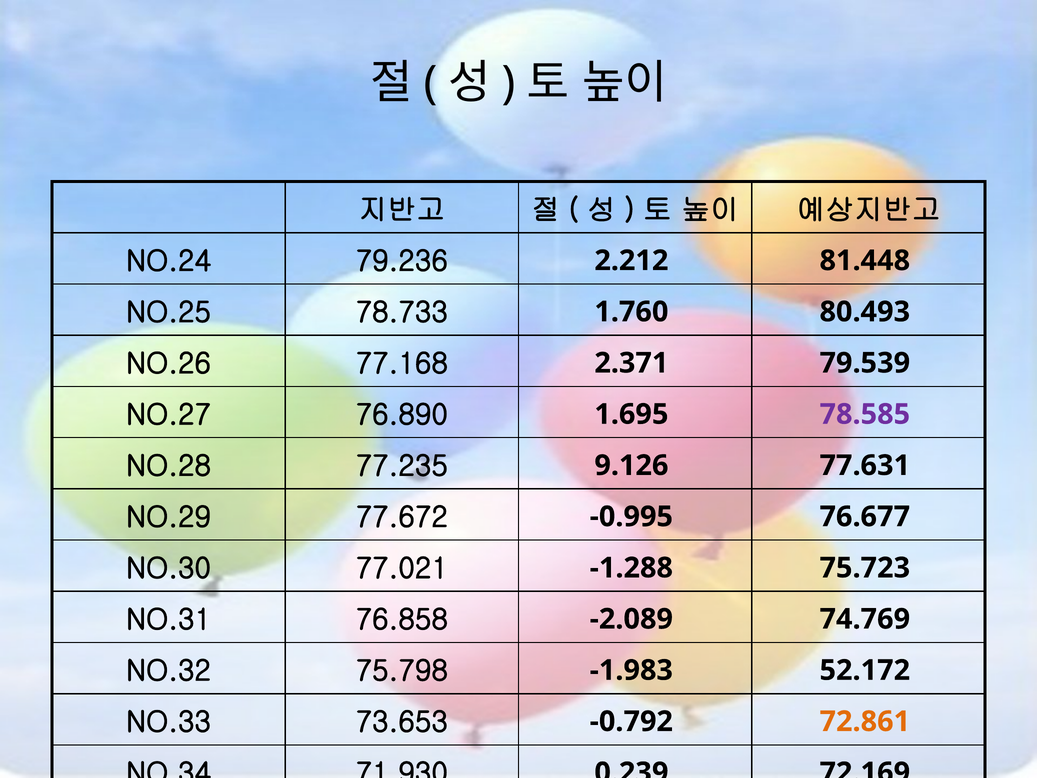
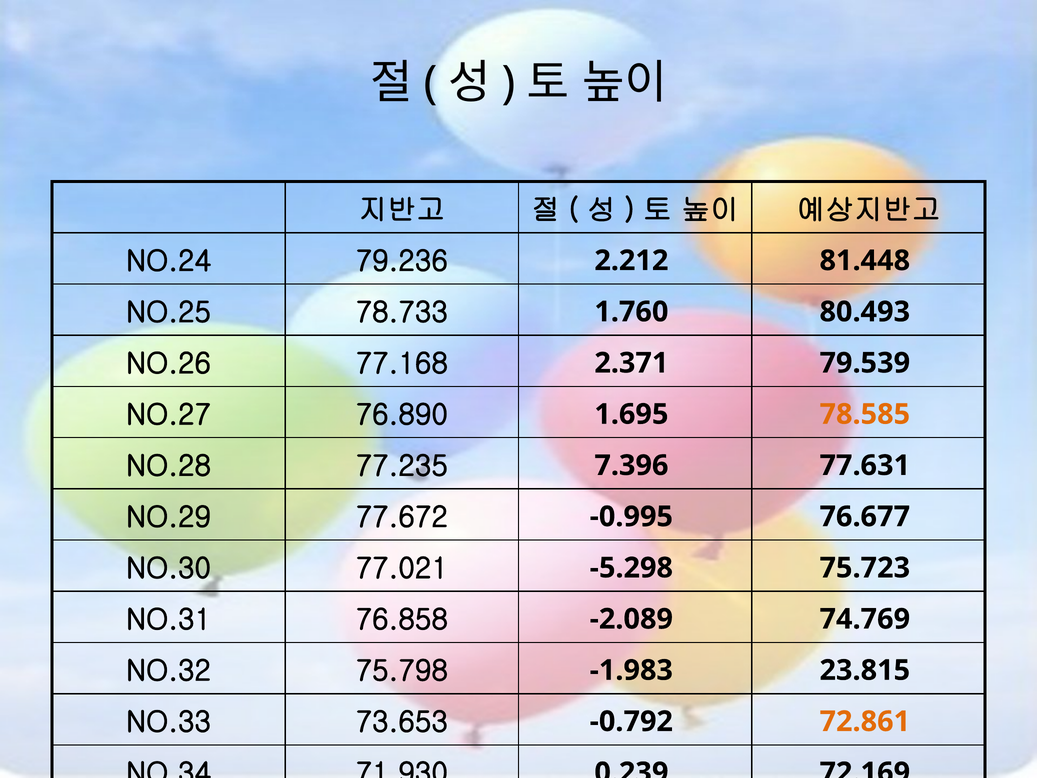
78.585 colour: purple -> orange (865, 414)
9.126: 9.126 -> 7.396 (631, 465)
-1.288: -1.288 -> -5.298 (631, 568)
52.172: 52.172 -> 23.815 (865, 670)
